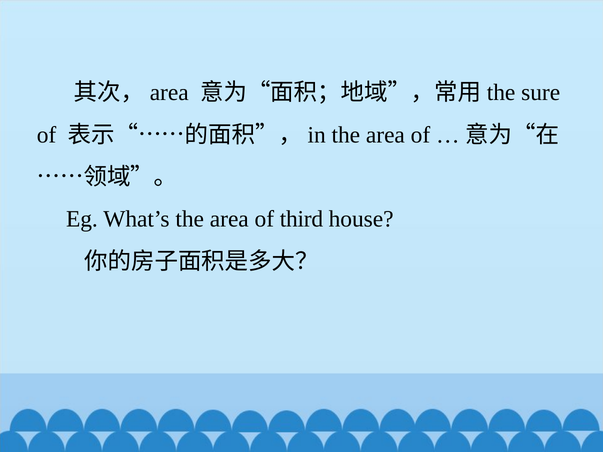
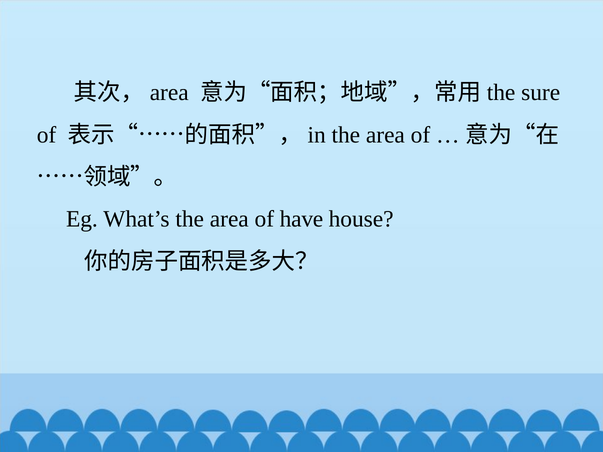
third: third -> have (301, 219)
